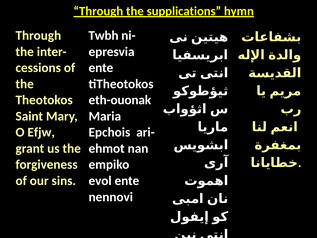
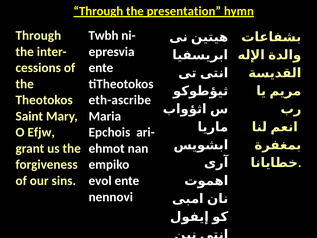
supplications: supplications -> presentation (184, 11)
eth-ouonak: eth-ouonak -> eth-ascribe (120, 100)
